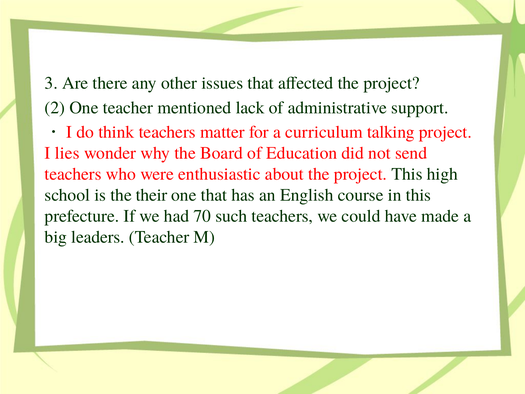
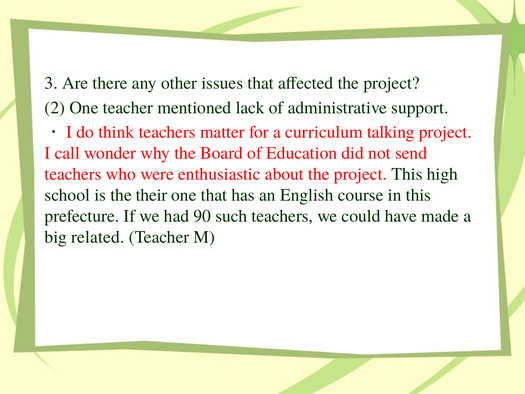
lies: lies -> call (67, 153)
70: 70 -> 90 (202, 216)
leaders: leaders -> related (98, 237)
